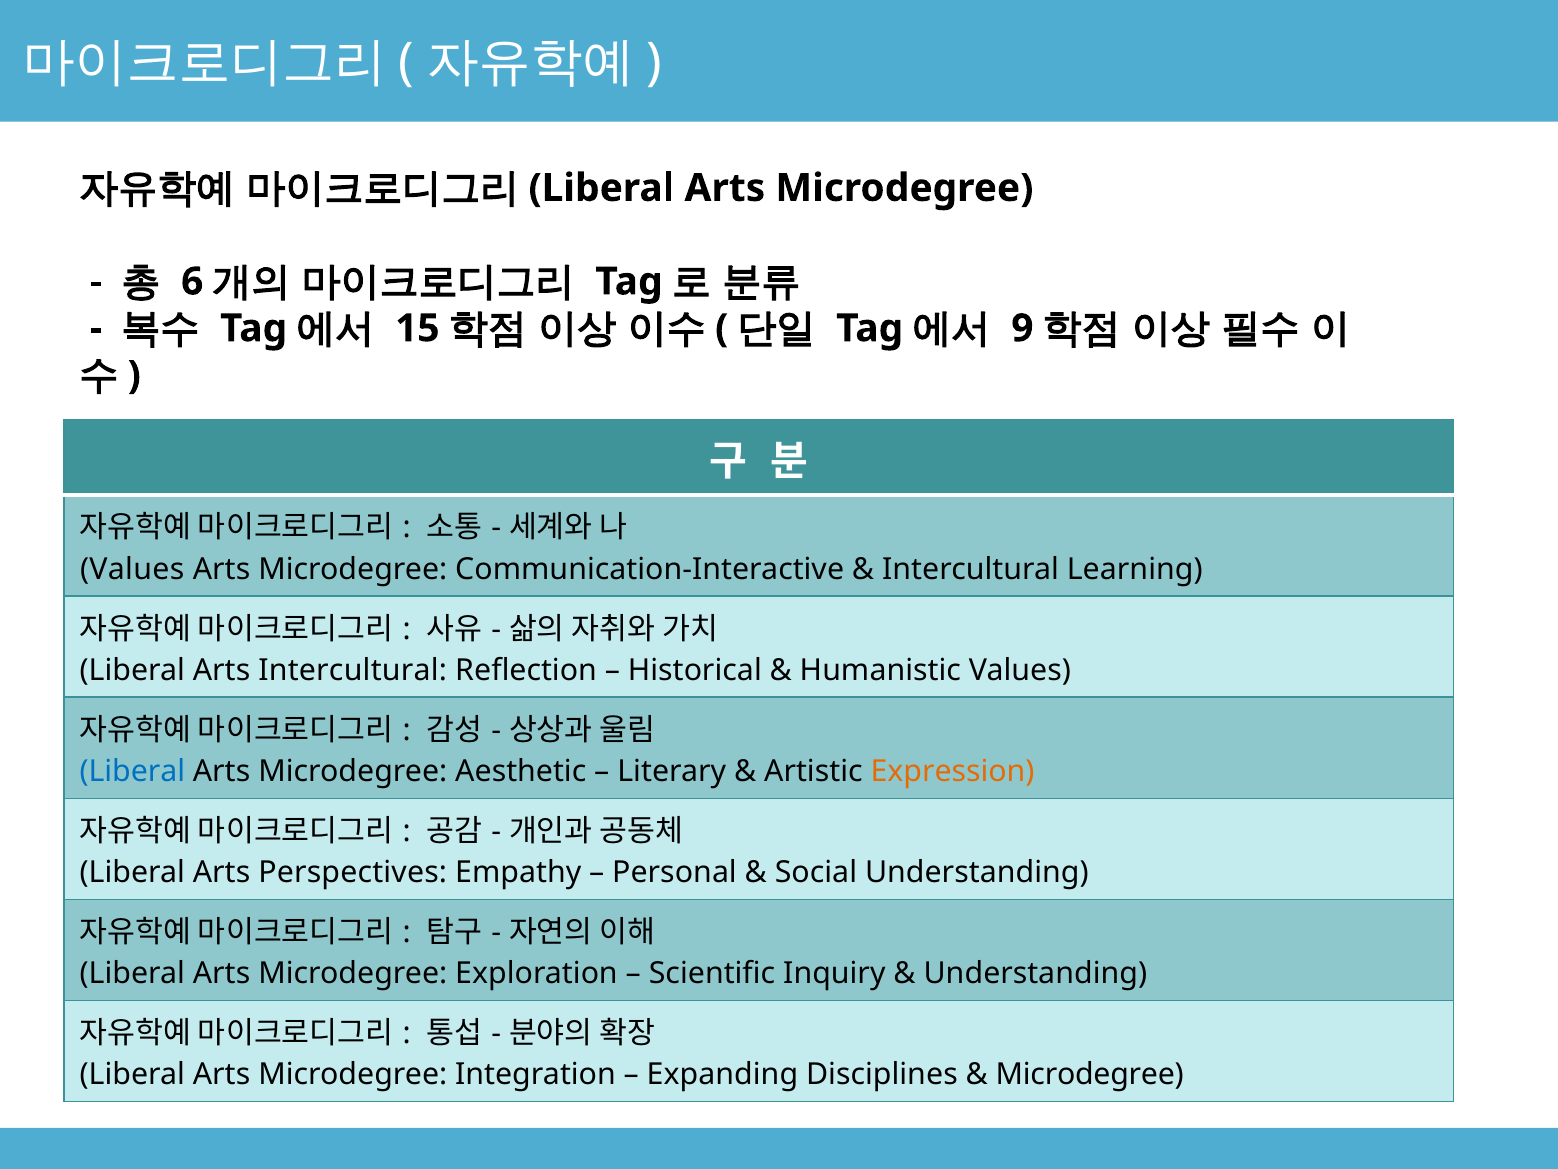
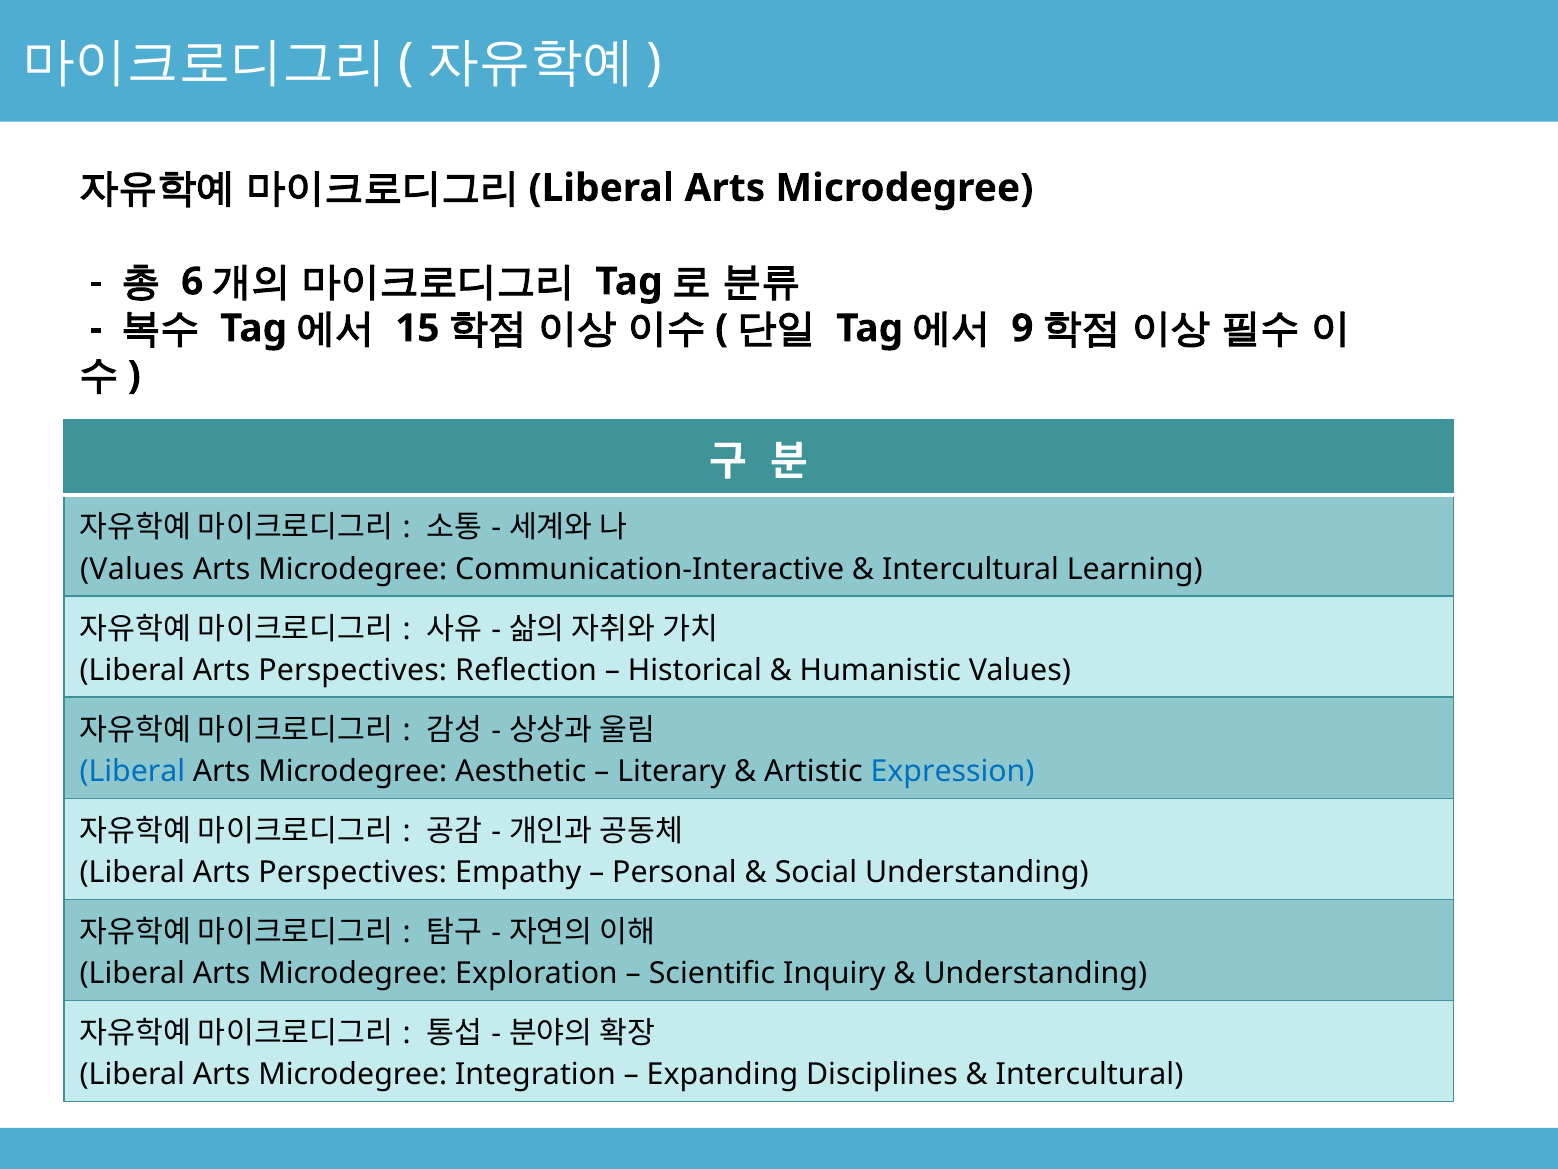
Intercultural: Intercultural -> Perspectives (353, 670)
Expression colour: orange -> blue (953, 771)
Microdegree: Microdegree -> Intercultural (1090, 1074)
